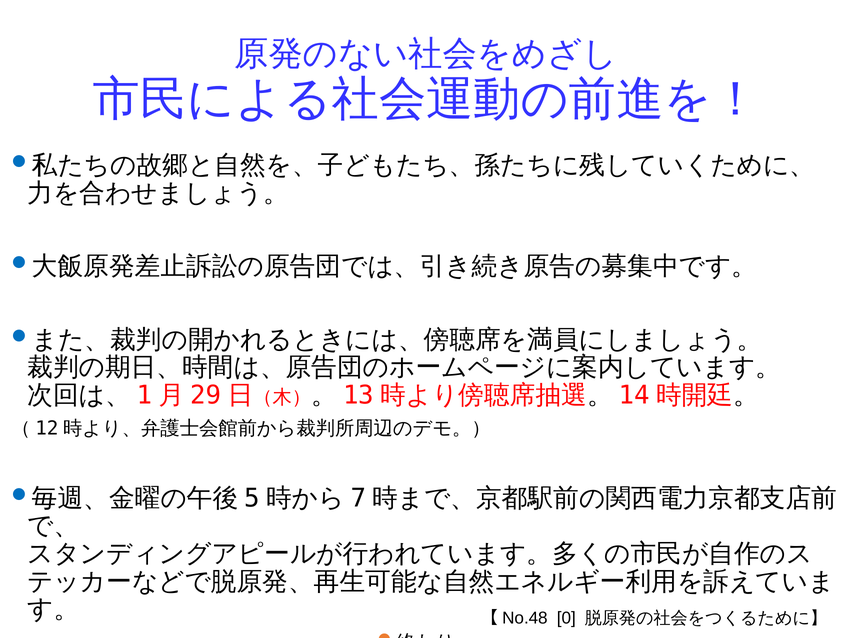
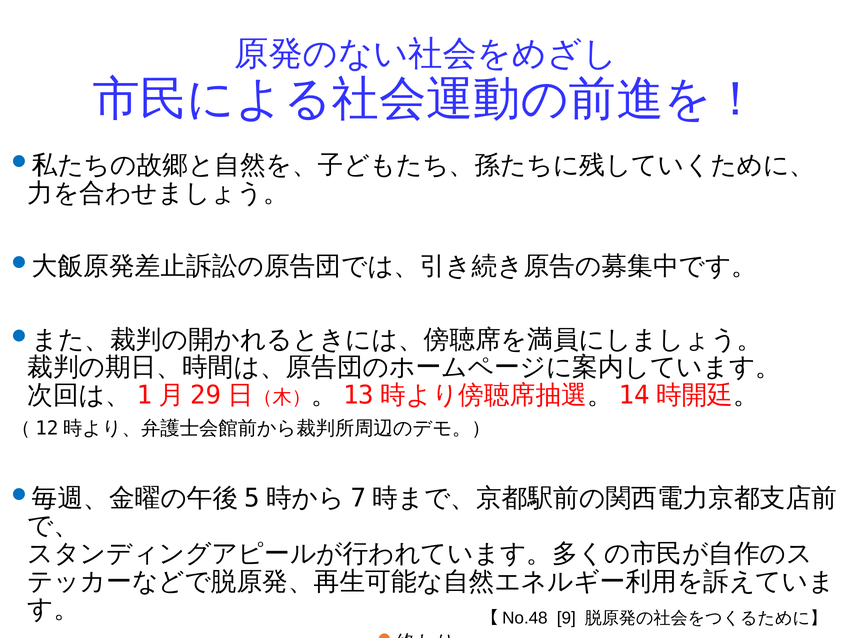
0: 0 -> 9 (566, 618)
